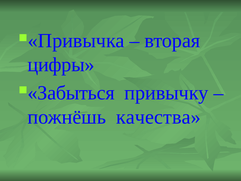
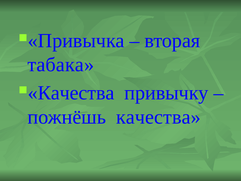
цифры: цифры -> табака (61, 65)
Забыться: Забыться -> Качества (71, 93)
